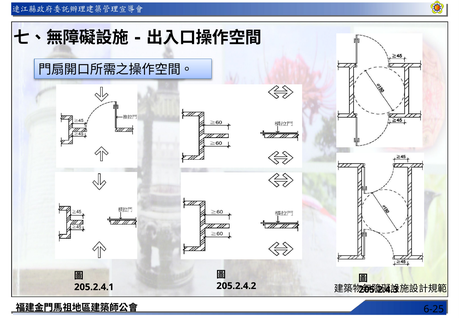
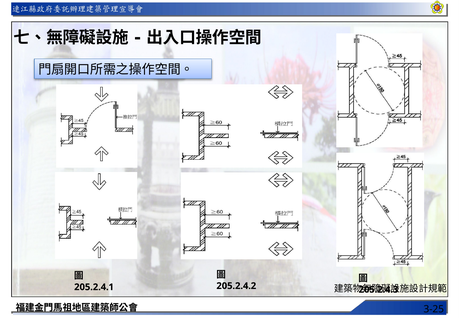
6-25: 6-25 -> 3-25 (434, 309)
